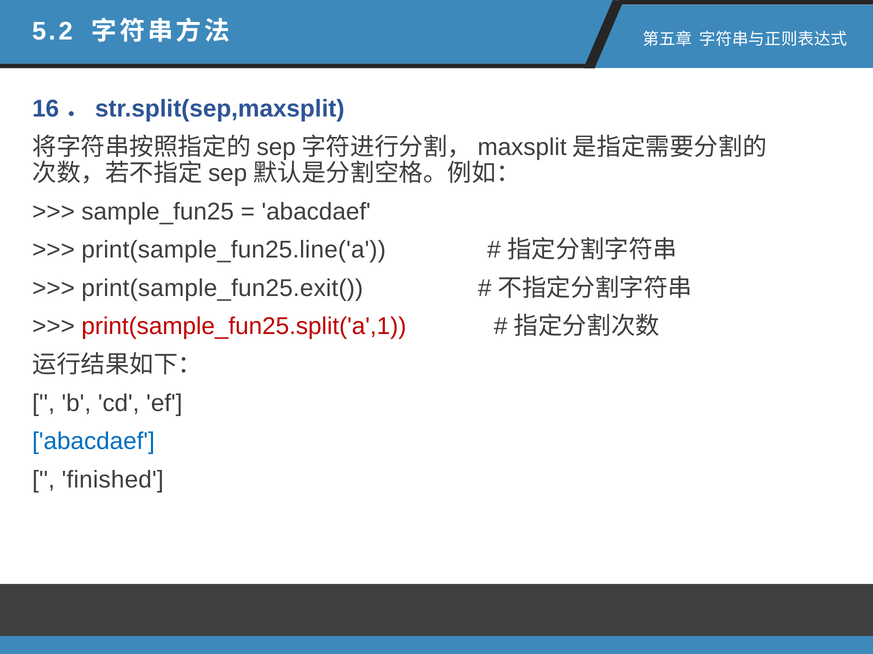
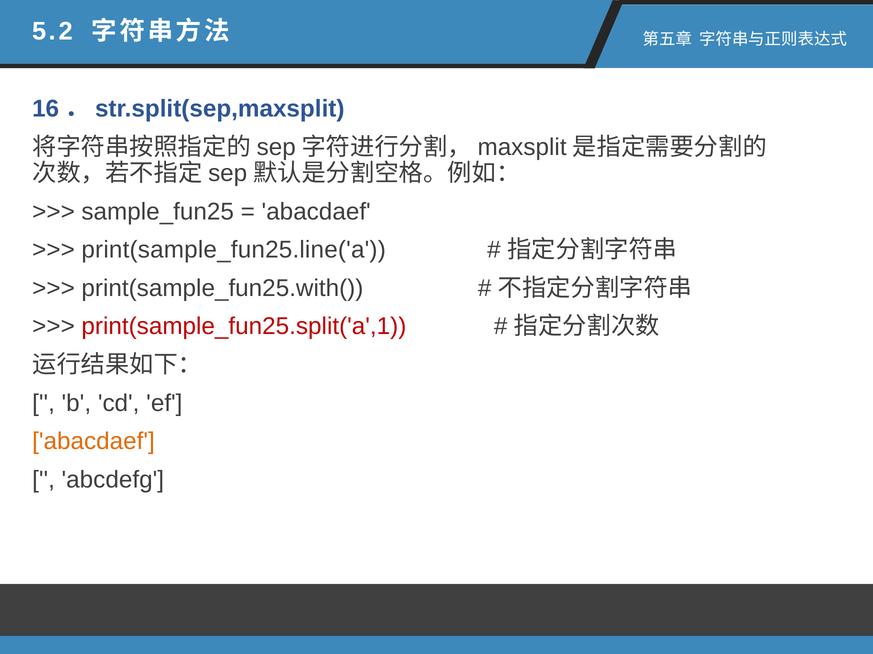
print(sample_fun25.exit(: print(sample_fun25.exit( -> print(sample_fun25.with( (222, 289)
abacdaef colour: blue -> orange (93, 442)
finished: finished -> abcdefg (113, 480)
